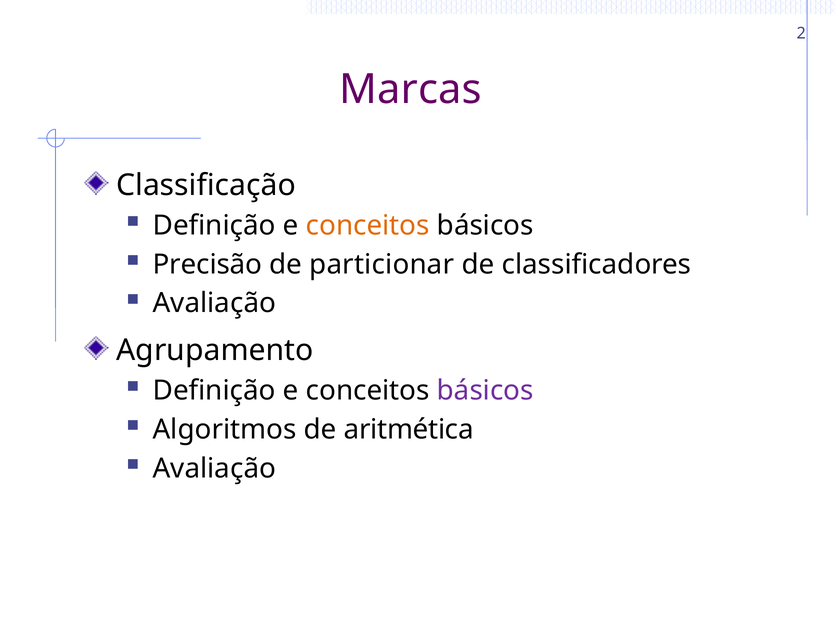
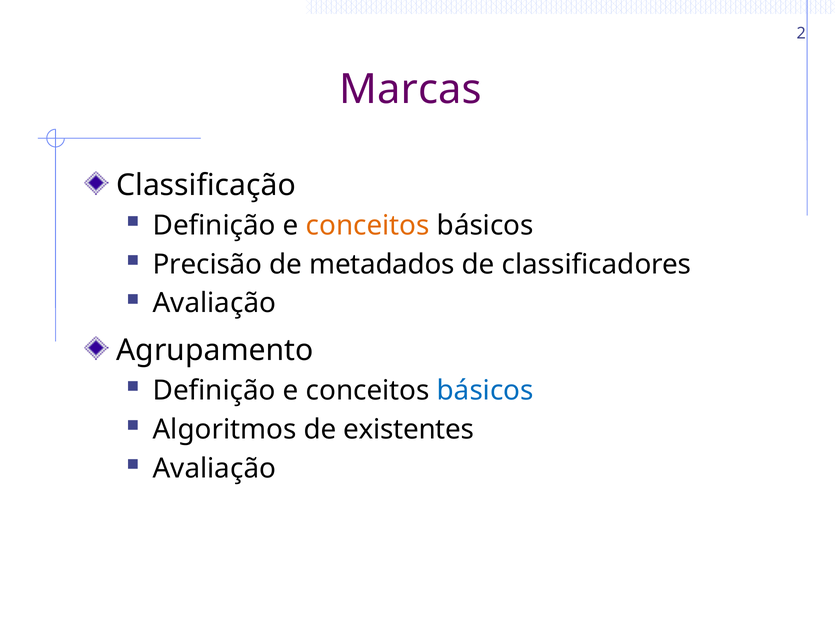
particionar: particionar -> metadados (382, 264)
básicos colour: purple -> blue (485, 391)
aritmética: aritmética -> existentes (409, 430)
